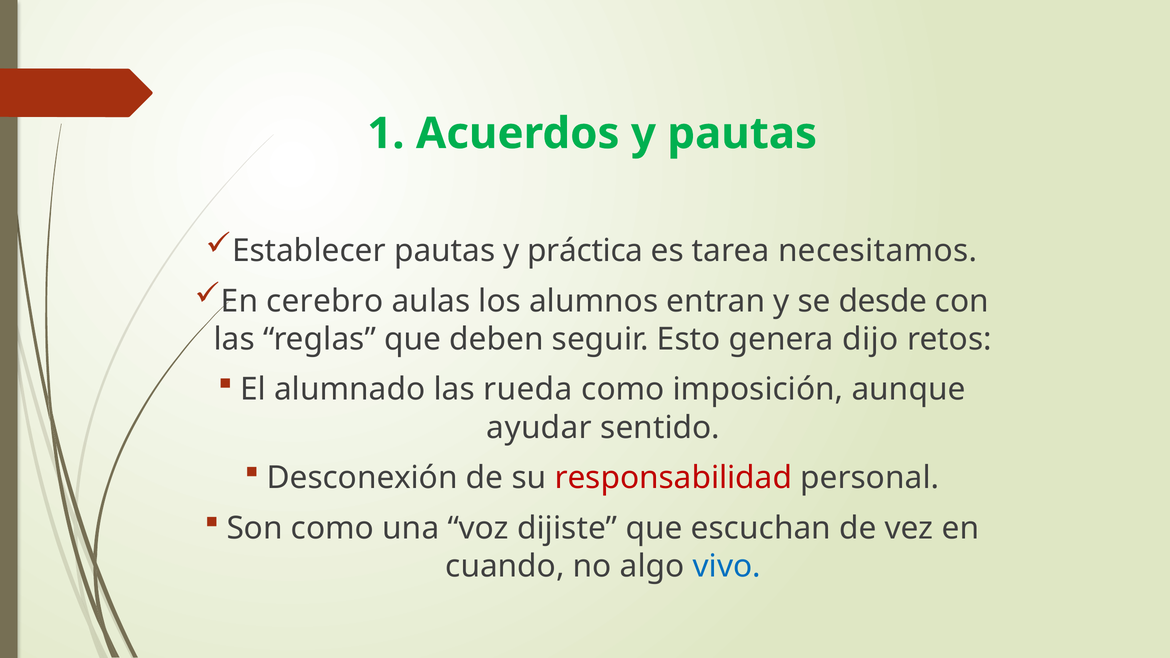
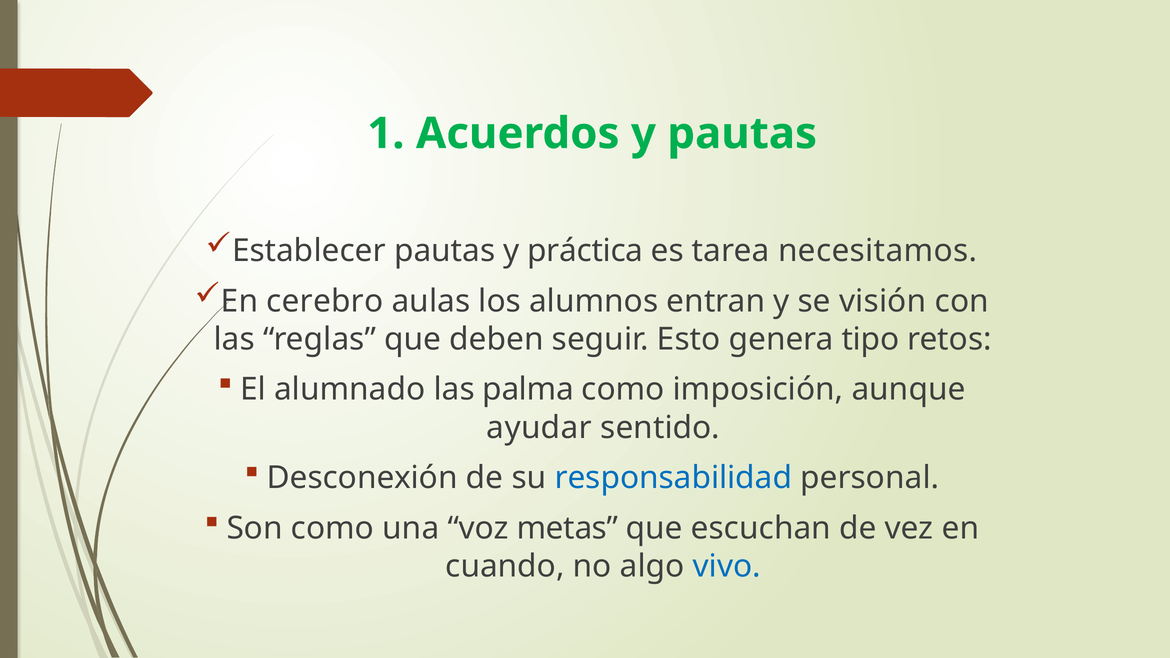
desde: desde -> visión (883, 301)
dijo: dijo -> tipo (871, 339)
rueda: rueda -> palma (528, 390)
responsabilidad colour: red -> blue (673, 478)
dijiste: dijiste -> metas (567, 528)
